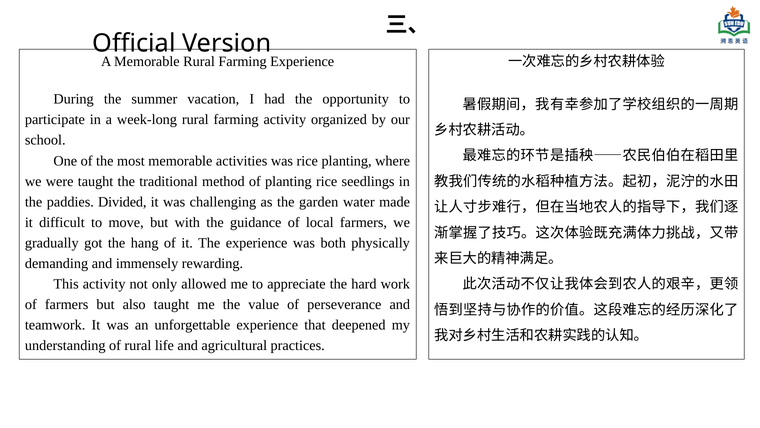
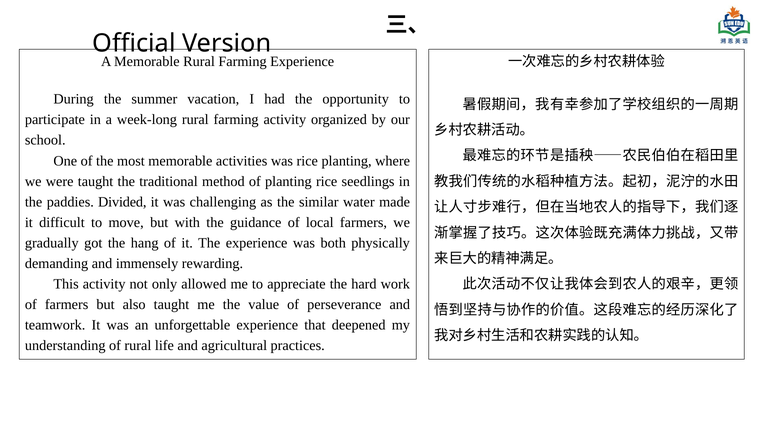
garden: garden -> similar (319, 202)
